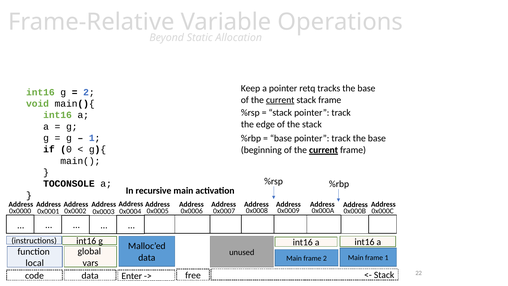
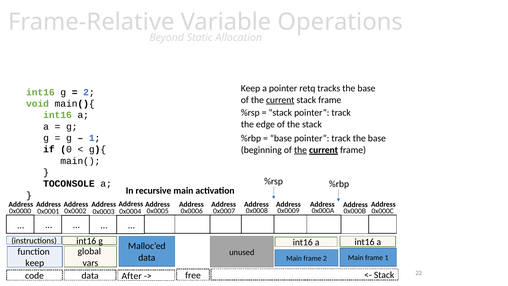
the underline: none -> present (301, 150)
local: local -> keep (35, 263)
Enter: Enter -> After (132, 276)
